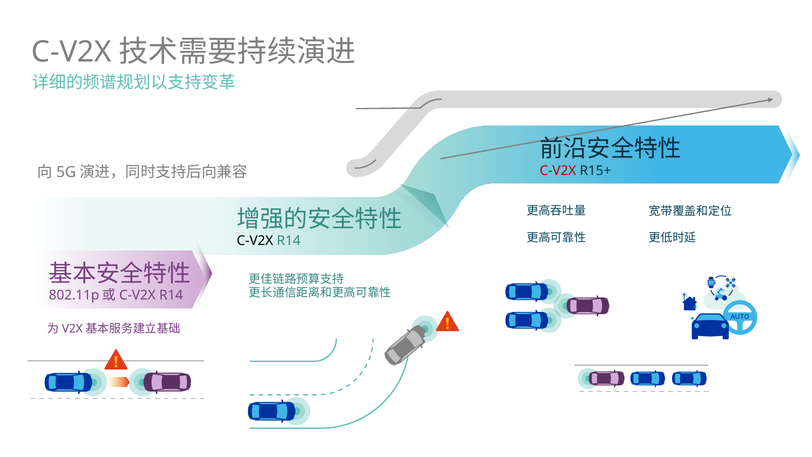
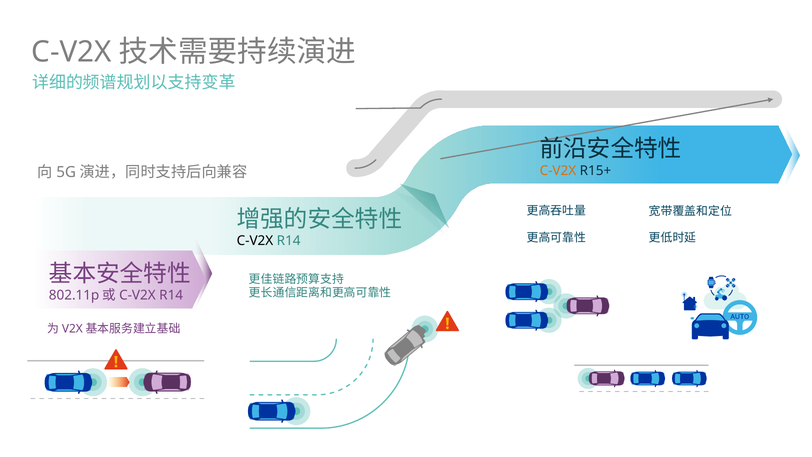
C-V2X colour: red -> orange (558, 170)
